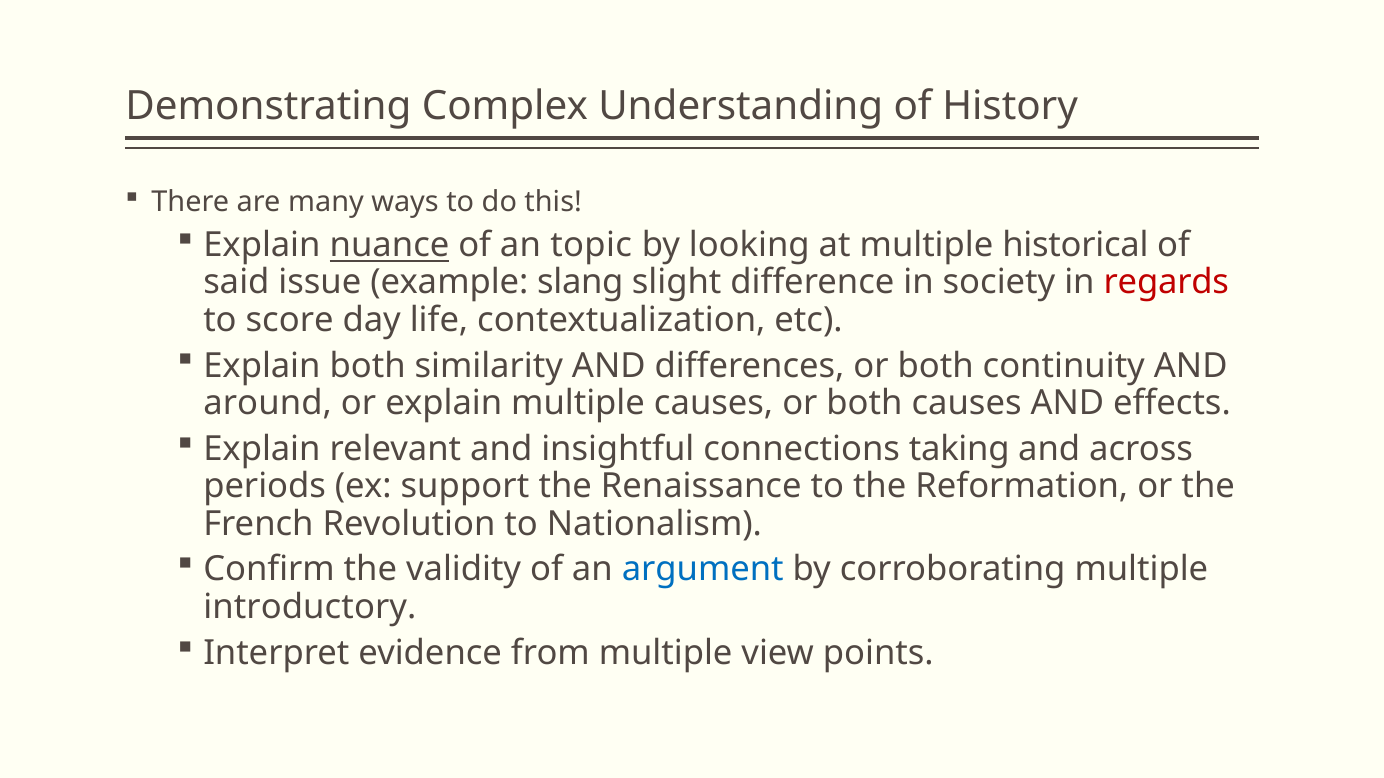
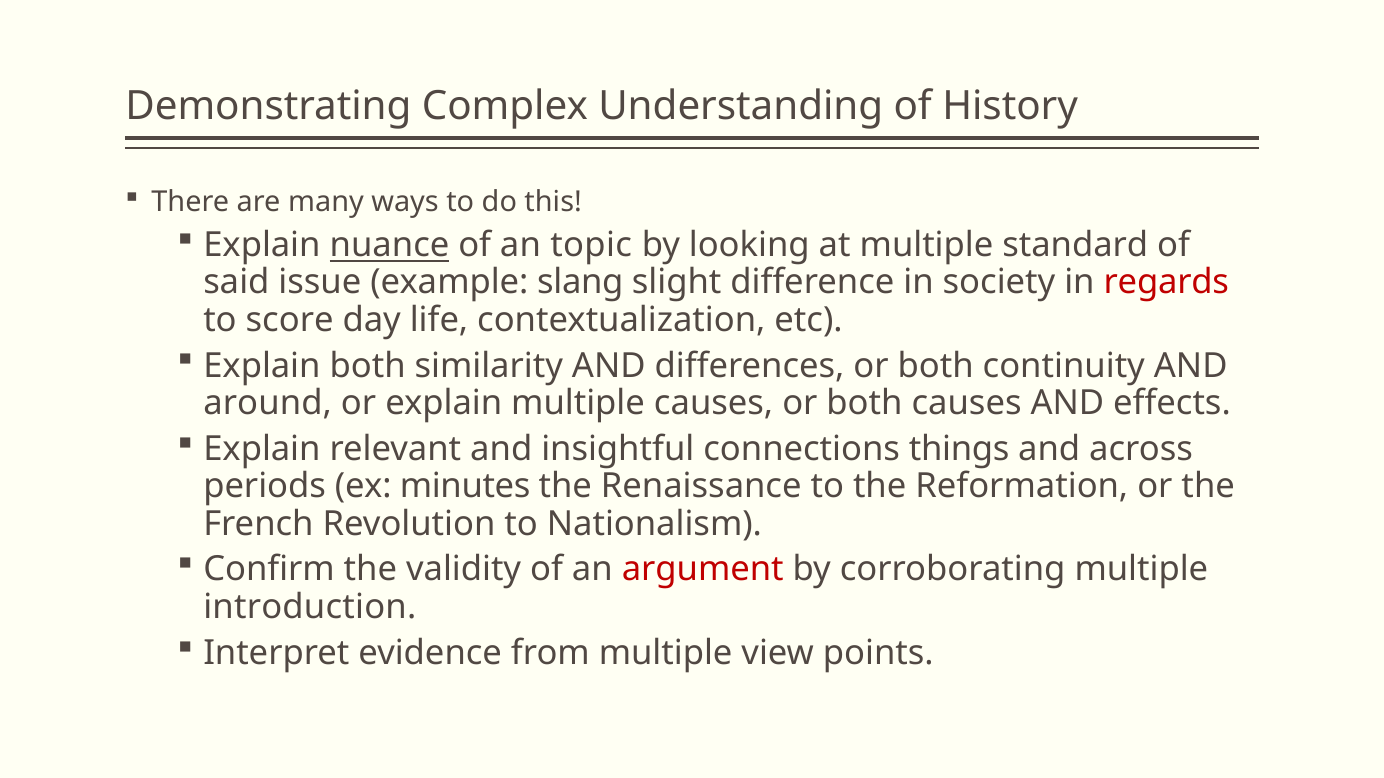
historical: historical -> standard (1075, 245)
taking: taking -> things (959, 449)
support: support -> minutes (465, 487)
argument colour: blue -> red (703, 570)
introductory: introductory -> introduction (310, 607)
